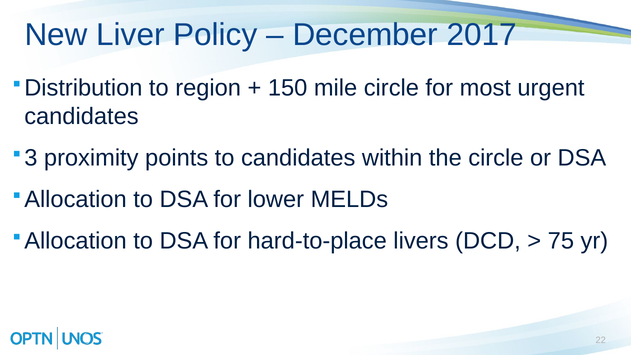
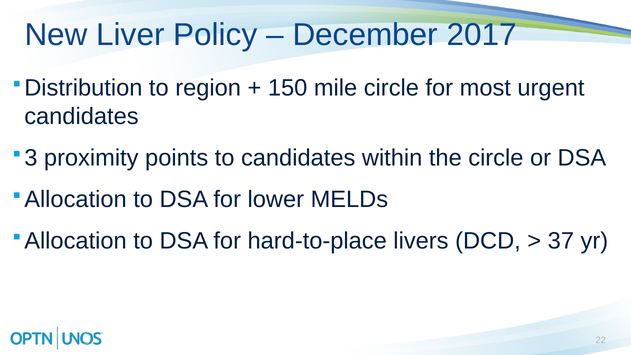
75: 75 -> 37 (561, 241)
